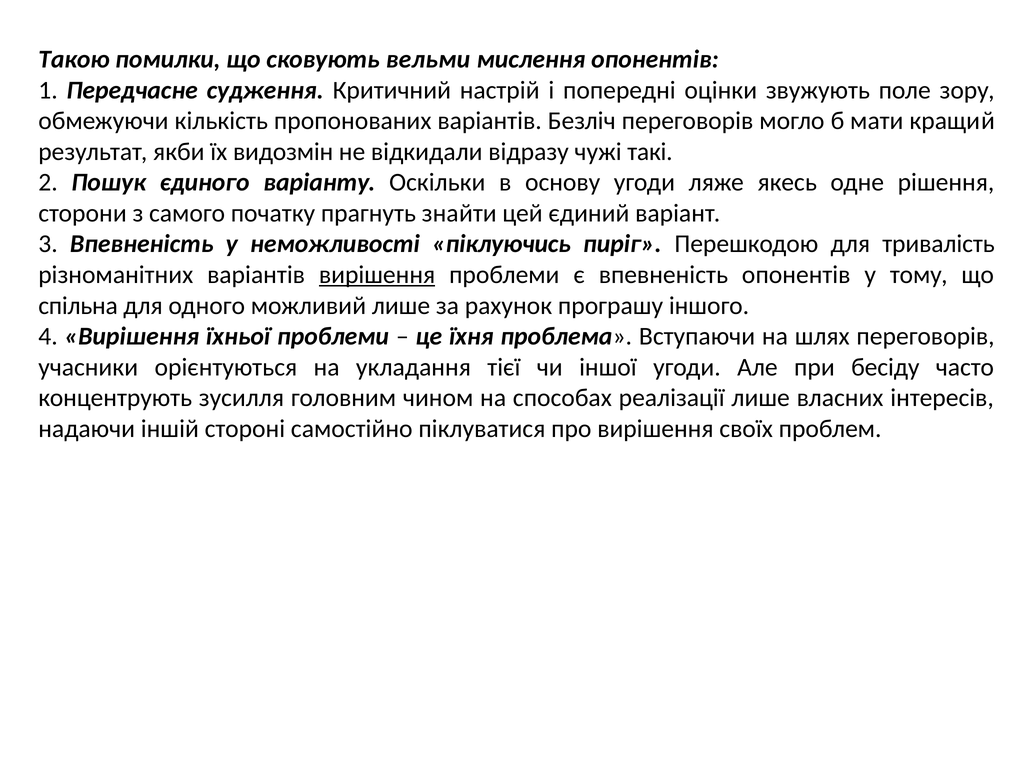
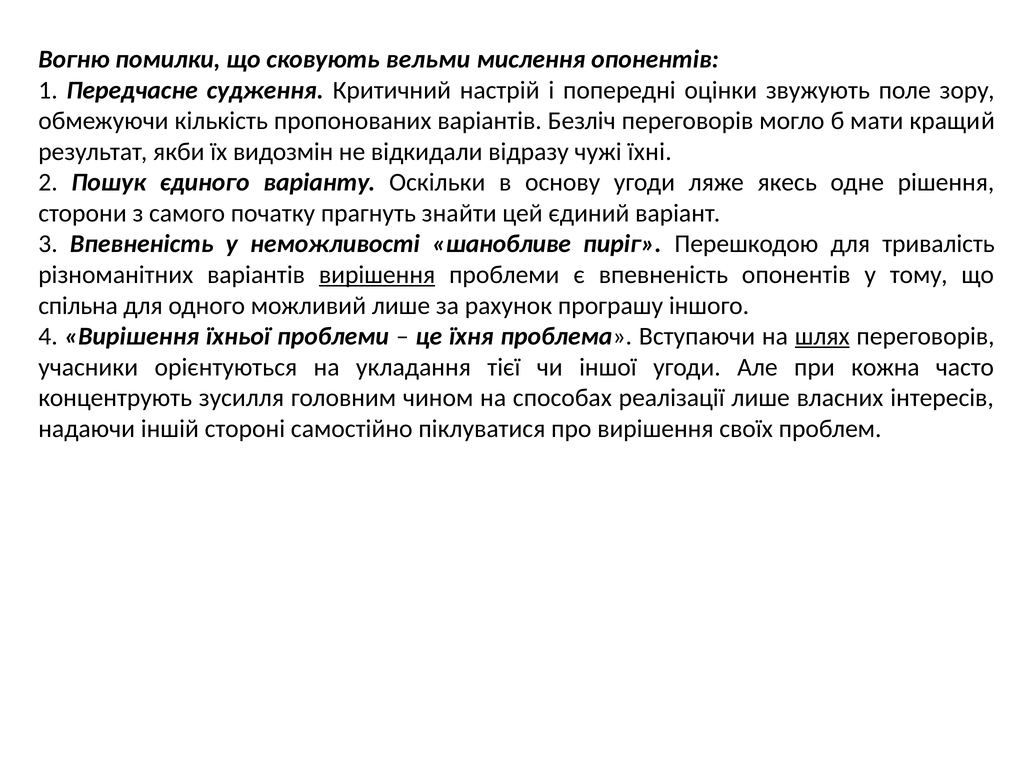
Такою: Такою -> Вогню (74, 59)
такі: такі -> їхні (650, 152)
піклуючись: піклуючись -> шанобливе (502, 244)
шлях underline: none -> present (822, 336)
бесіду: бесіду -> кожна (885, 367)
